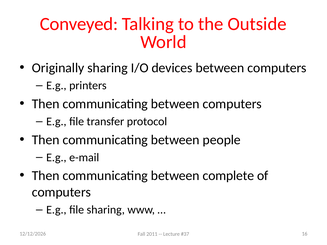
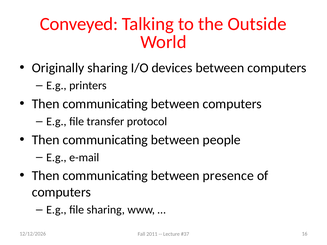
complete: complete -> presence (228, 176)
